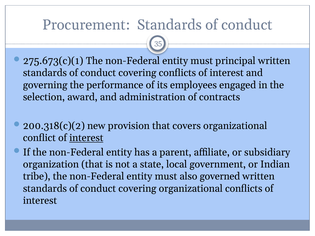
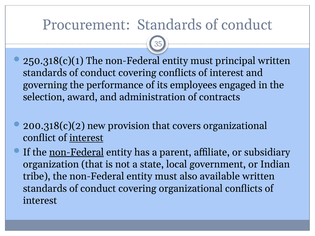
275.673(c)(1: 275.673(c)(1 -> 250.318(c)(1 (53, 61)
non-Federal underline: none -> present (76, 152)
governed: governed -> available (220, 177)
